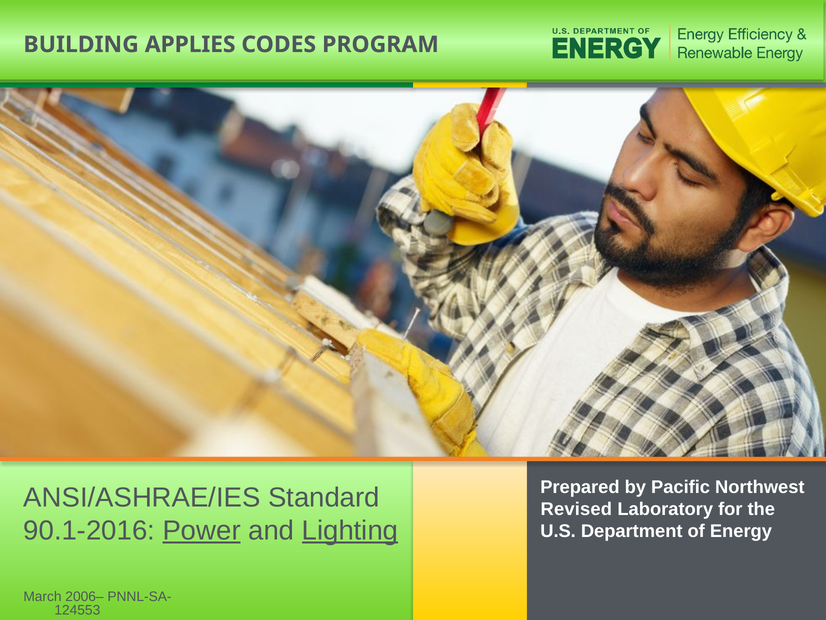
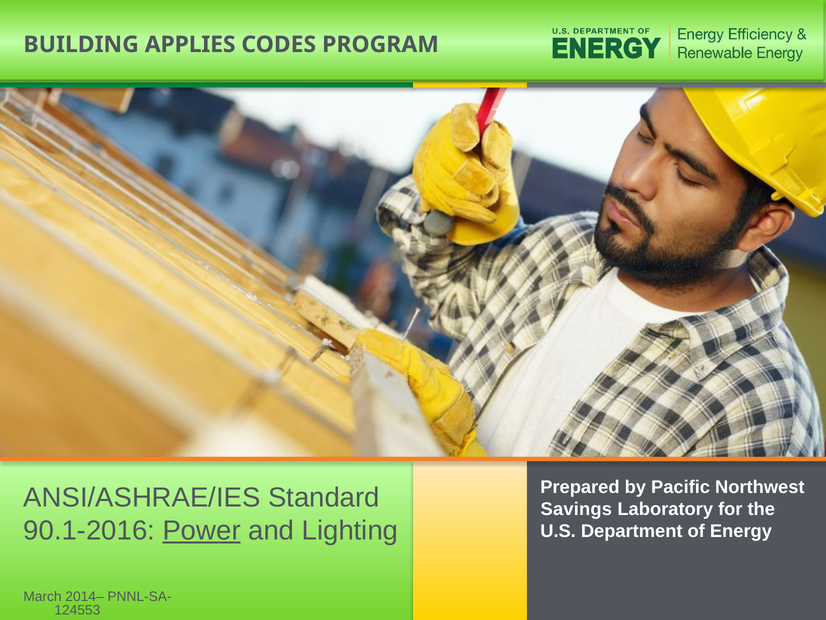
Revised: Revised -> Savings (576, 509)
Lighting underline: present -> none (350, 530)
2006–: 2006– -> 2014– (84, 596)
